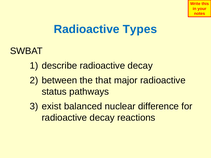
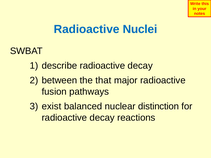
Types: Types -> Nuclei (140, 29)
status: status -> fusion (54, 92)
difference: difference -> distinction (159, 107)
